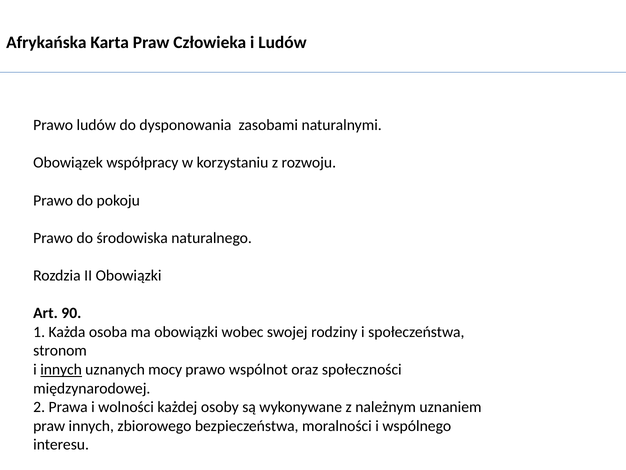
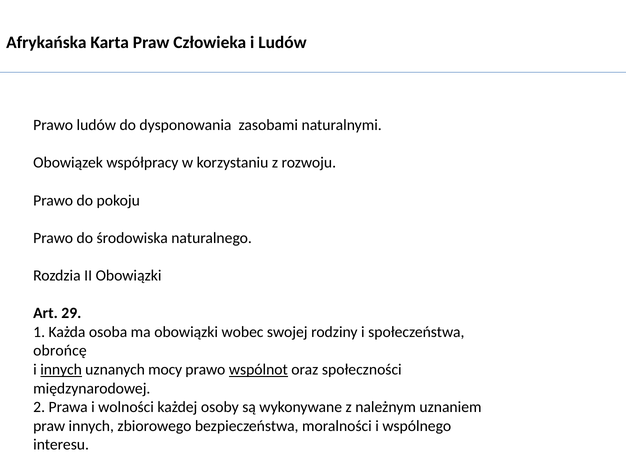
90: 90 -> 29 (71, 313)
stronom: stronom -> obrońcę (60, 350)
wspólnot underline: none -> present (258, 369)
